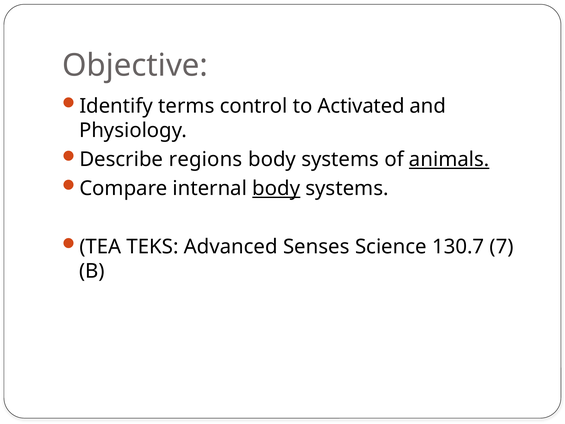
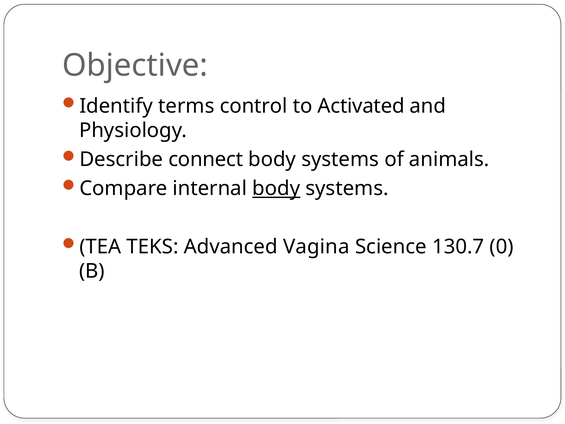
regions: regions -> connect (206, 159)
animals underline: present -> none (449, 159)
Senses: Senses -> Vagina (316, 246)
7: 7 -> 0 (502, 246)
